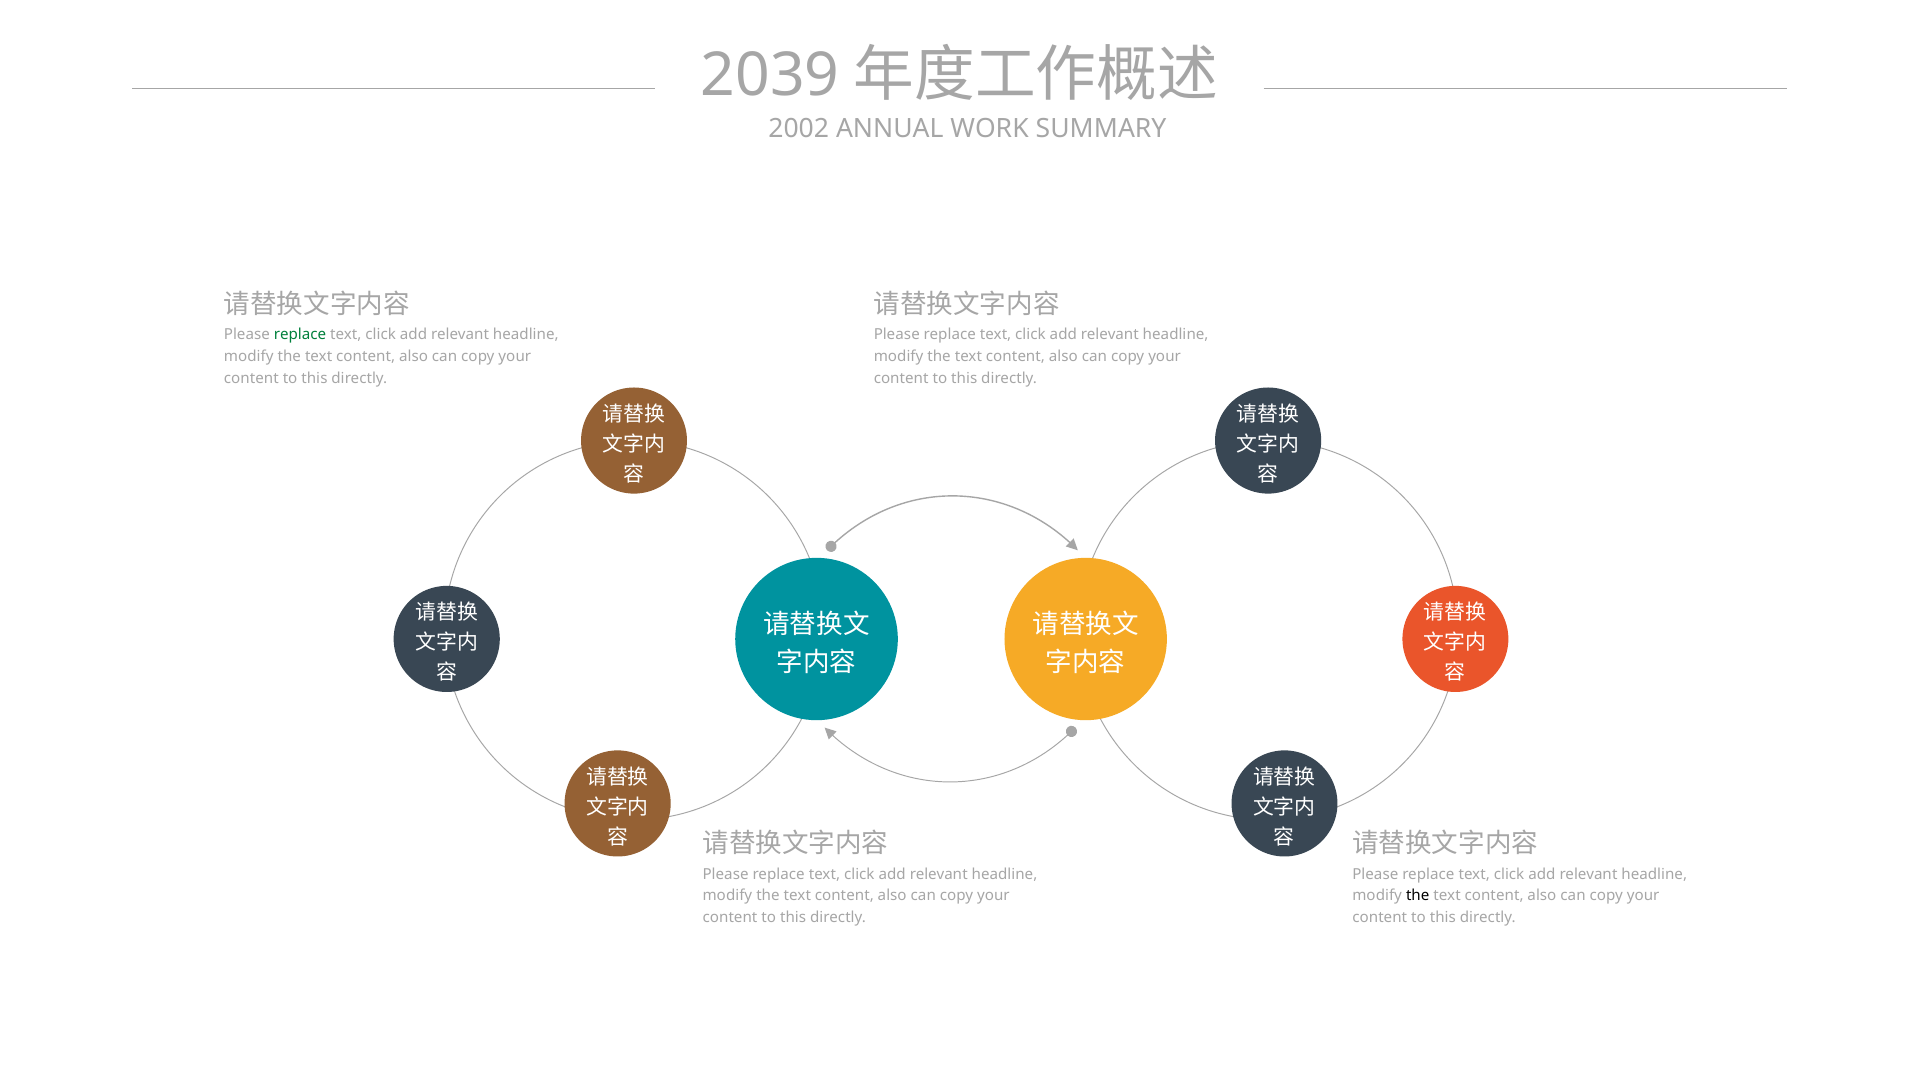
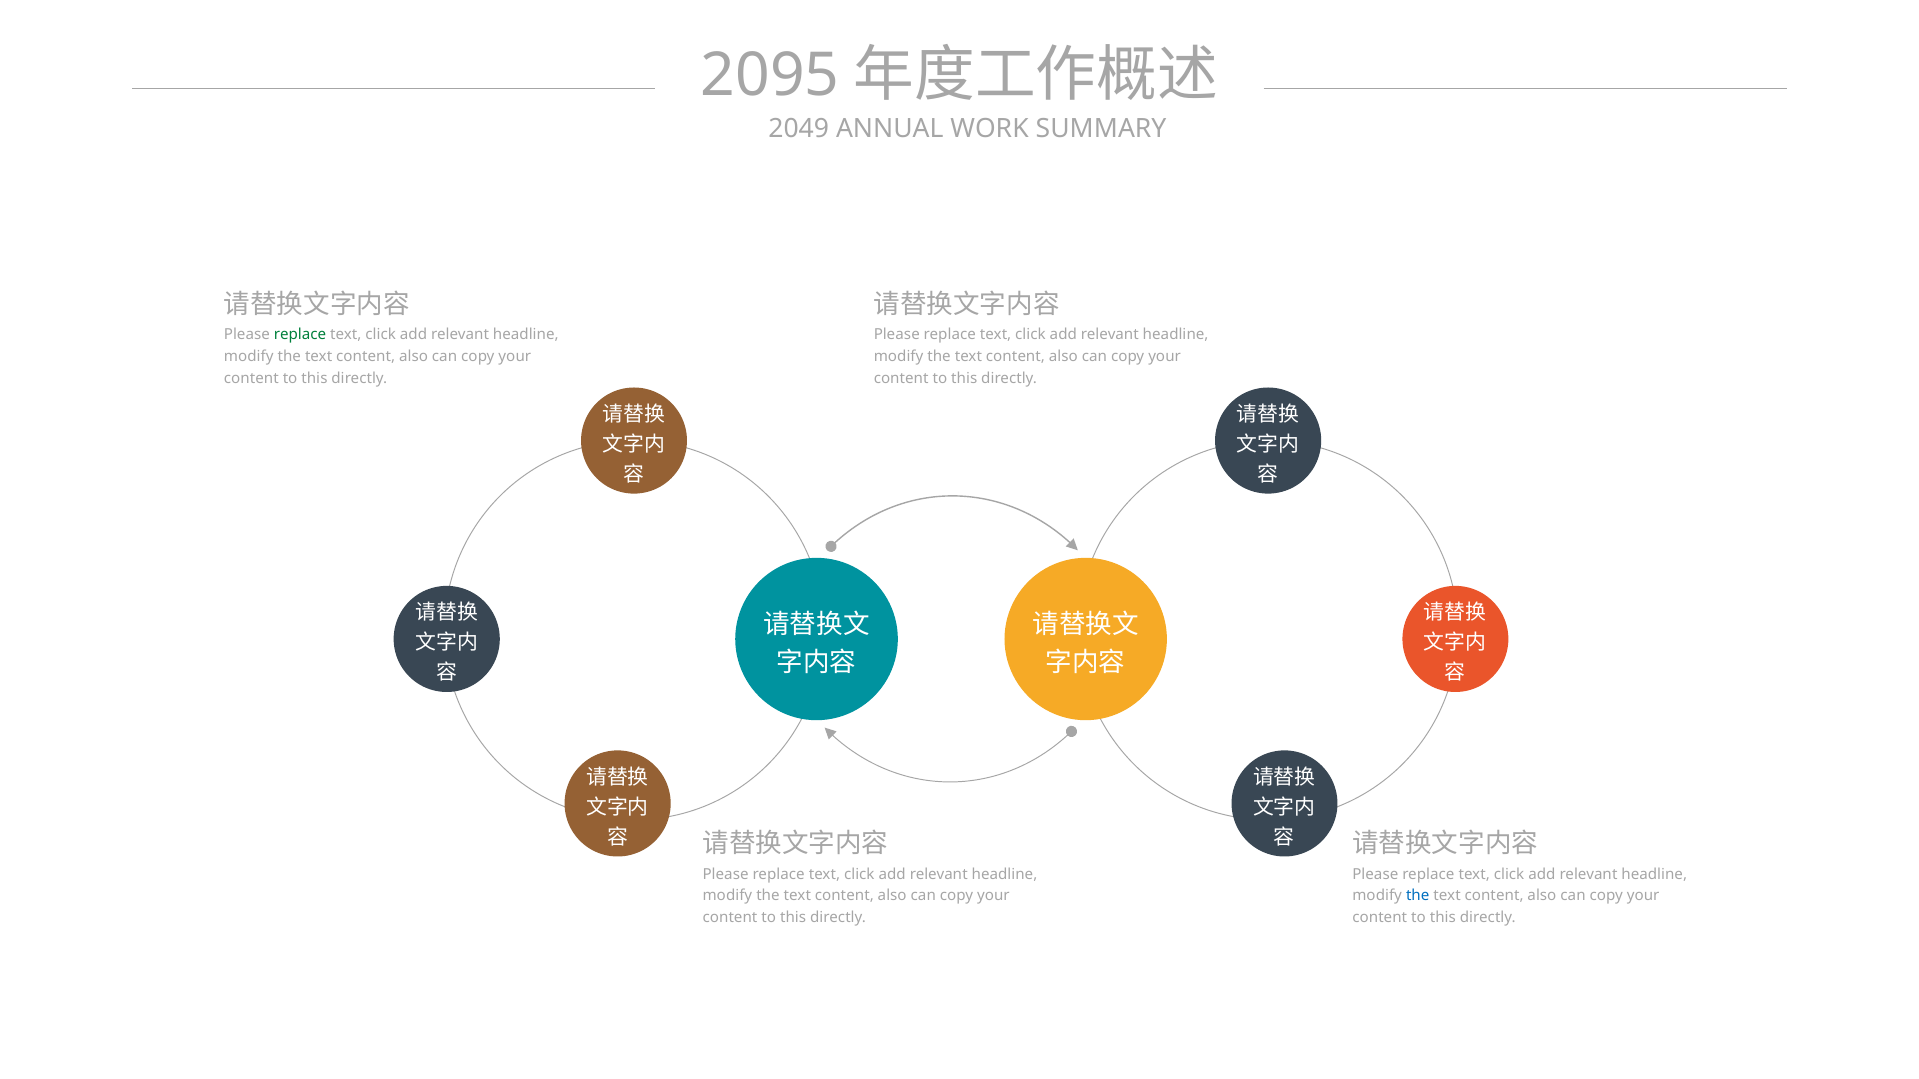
2039: 2039 -> 2095 (770, 76)
2002: 2002 -> 2049 (799, 129)
the colour: black -> blue (1418, 896)
